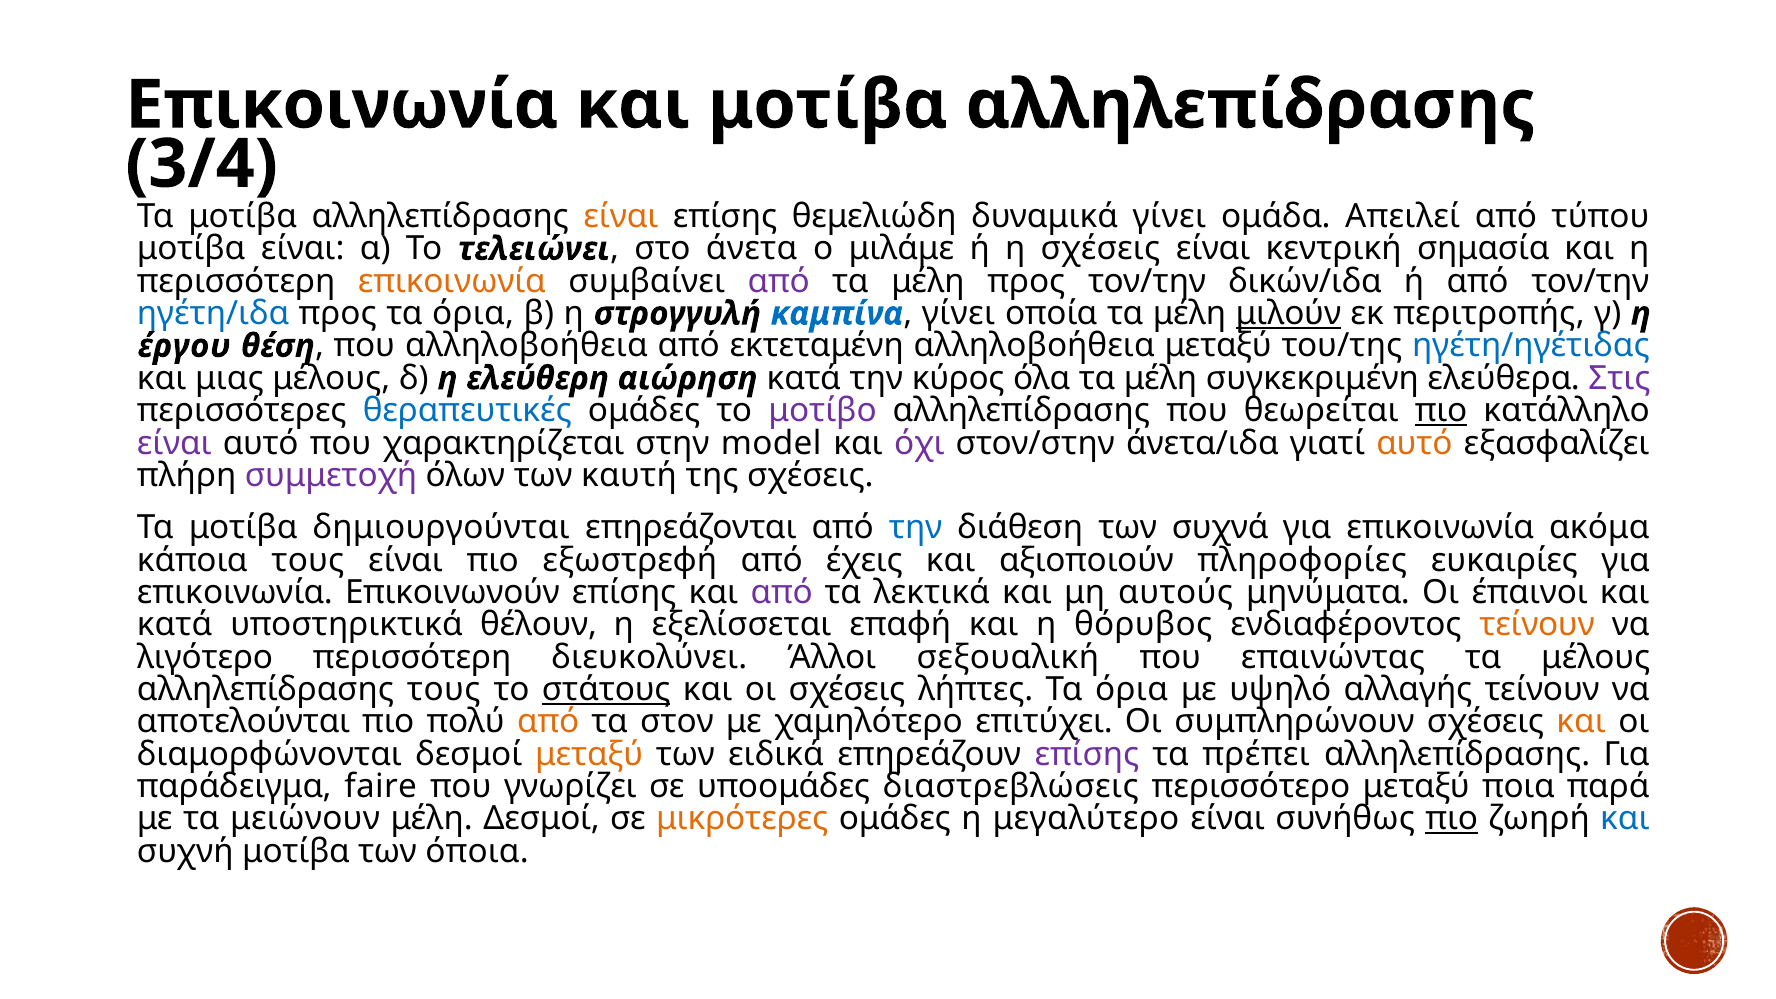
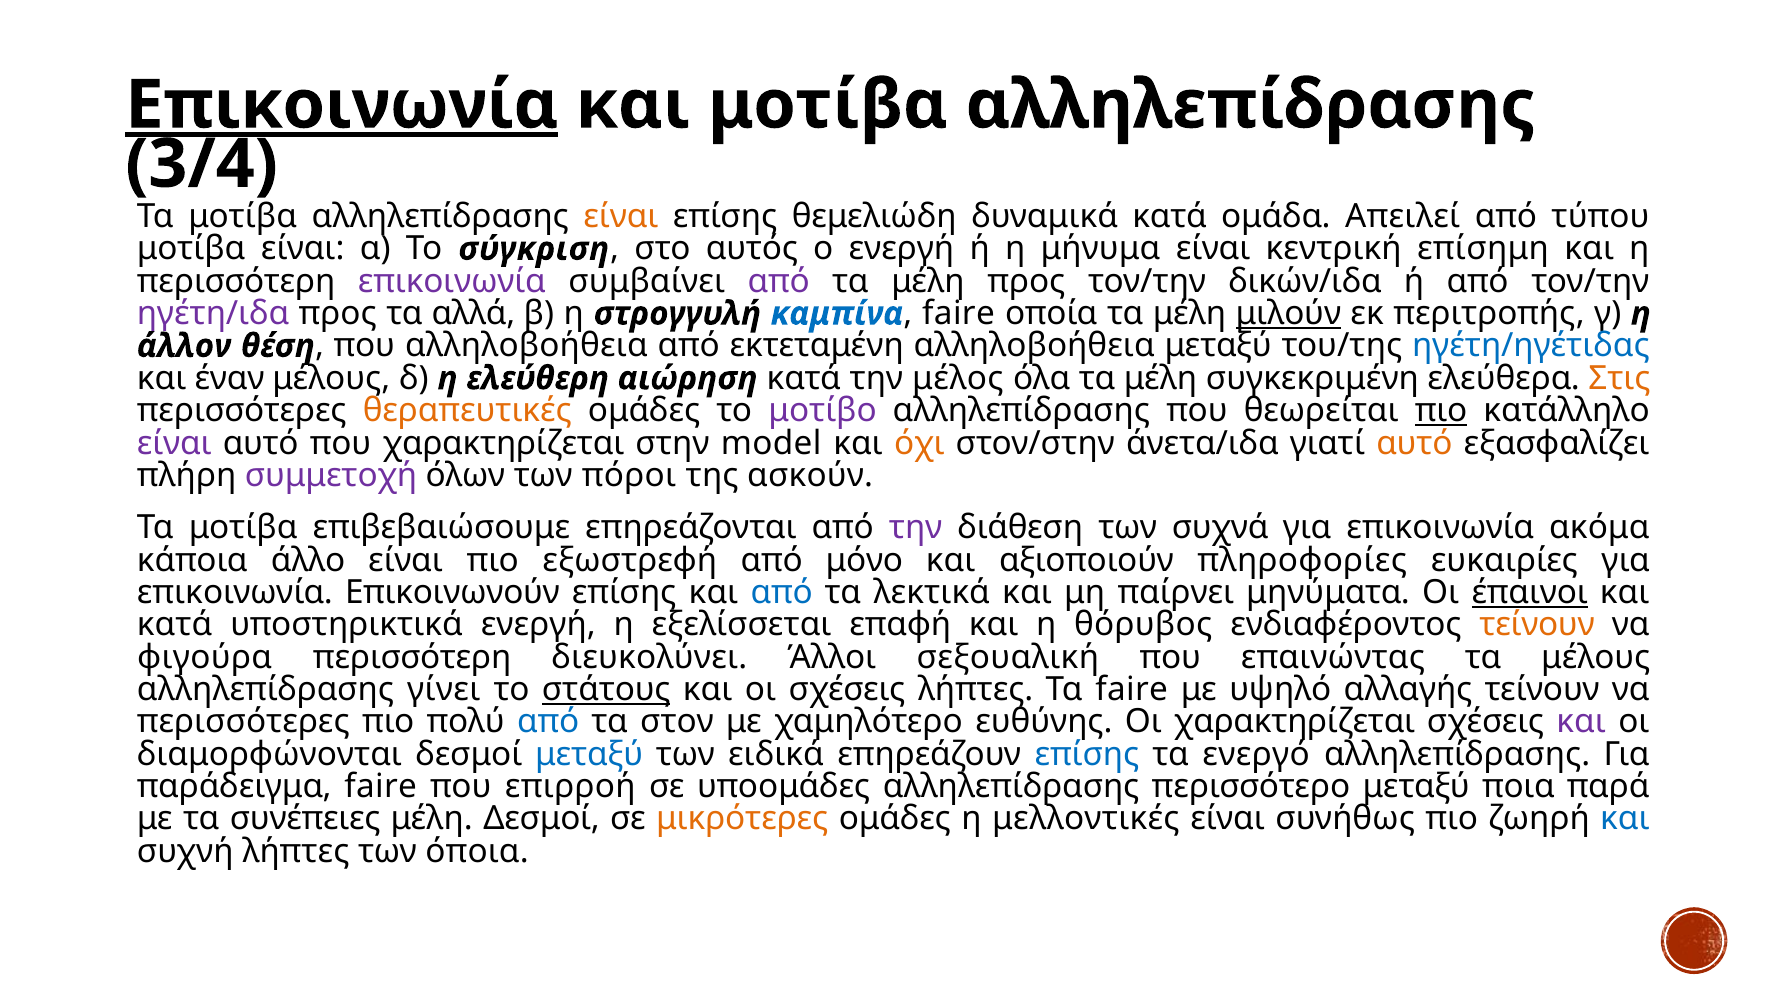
Επικοινωνία underline: none -> present (342, 105)
δυναμικά γίνει: γίνει -> κατά (1170, 217)
τελειώνει: τελειώνει -> σύγκριση (534, 249)
άνετα: άνετα -> αυτός (752, 249)
ο μιλάμε: μιλάμε -> ενεργή (901, 249)
η σχέσεις: σχέσεις -> μήνυμα (1100, 249)
σημασία: σημασία -> επίσημη (1483, 249)
επικοινωνία colour: orange -> purple (452, 281)
ηγέτη/ιδα colour: blue -> purple (213, 314)
προς τα όρια: όρια -> αλλά (473, 314)
γίνει: γίνει -> faire (958, 314)
έργου: έργου -> άλλον (184, 346)
μιας: μιας -> έναν (230, 378)
κύρος: κύρος -> μέλος (958, 378)
Στις colour: purple -> orange (1620, 378)
θεραπευτικές colour: blue -> orange (467, 411)
όχι colour: purple -> orange (919, 443)
καυτή: καυτή -> πόροι (629, 475)
της σχέσεις: σχέσεις -> ασκούν (810, 475)
δημιουργούνται: δημιουργούνται -> επιβεβαιώσουμε (441, 528)
την colour: blue -> purple (916, 528)
κάποια τους: τους -> άλλο (308, 560)
έχεις: έχεις -> μόνο (864, 560)
από colour: purple -> blue (782, 592)
αυτούς: αυτούς -> παίρνει (1176, 592)
έπαινοι underline: none -> present (1530, 592)
υποστηρικτικά θέλουν: θέλουν -> ενεργή (538, 625)
λιγότερο: λιγότερο -> φιγούρα (205, 657)
αλληλεπίδρασης τους: τους -> γίνει (444, 689)
όρια: όρια -> faire (1132, 689)
αποτελούνται: αποτελούνται -> περισσότερες (243, 722)
από colour: orange -> blue (548, 722)
επιτύχει: επιτύχει -> ευθύνης (1044, 722)
Οι συμπληρώνουν: συμπληρώνουν -> χαρακτηρίζεται (1295, 722)
και colour: orange -> purple (1581, 722)
μεταξύ colour: orange -> blue (589, 754)
επίσης colour: purple -> blue (1087, 754)
πρέπει: πρέπει -> ενεργό (1256, 754)
γνωρίζει: γνωρίζει -> επιρροή (570, 787)
υποομάδες διαστρεβλώσεις: διαστρεβλώσεις -> αλληλεπίδρασης (1011, 787)
μειώνουν: μειώνουν -> συνέπειες (305, 819)
μεγαλύτερο: μεγαλύτερο -> μελλοντικές (1086, 819)
πιο underline: present -> none (1452, 819)
συχνή μοτίβα: μοτίβα -> λήπτες (296, 851)
